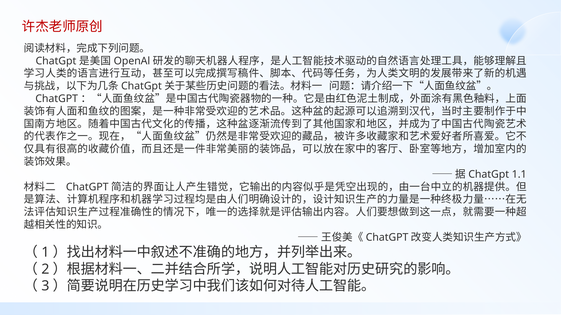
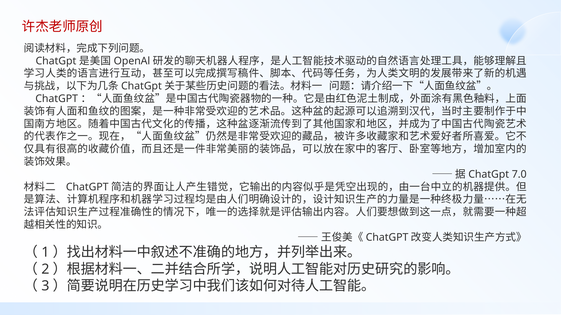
1.1: 1.1 -> 7.0 (519, 175)
